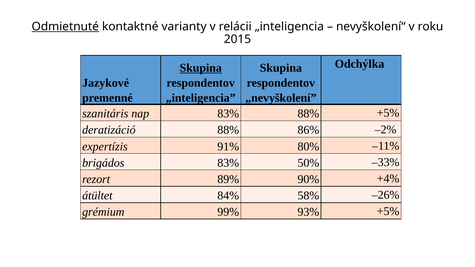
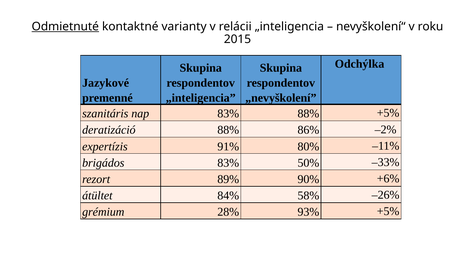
Skupina underline: present -> none (201, 68)
+4%: +4% -> +6% (388, 179)
99%: 99% -> 28% (228, 212)
